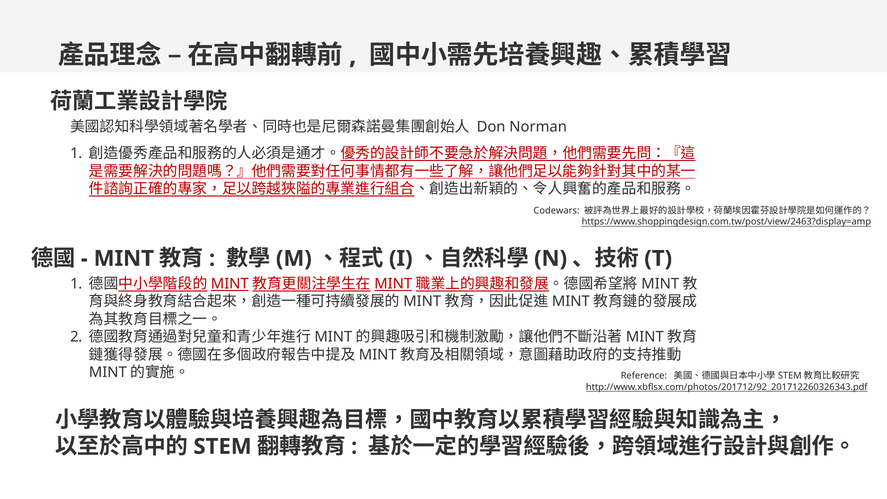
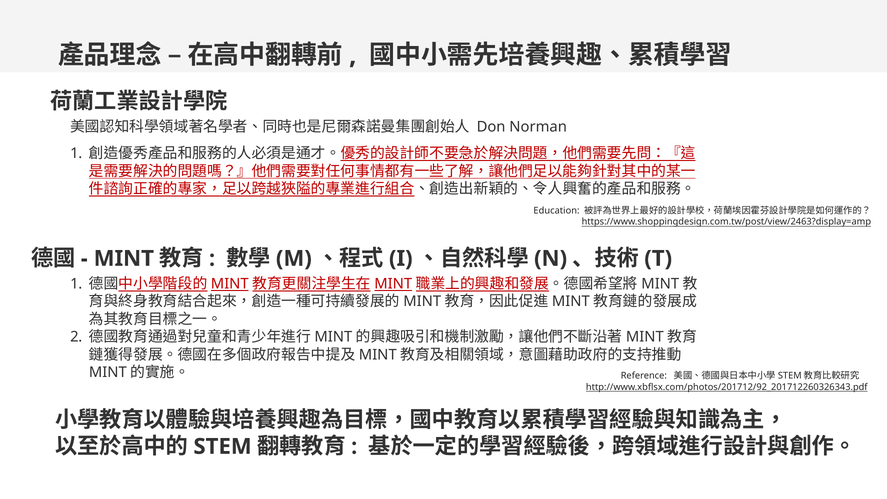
Codewars: Codewars -> Education (557, 211)
